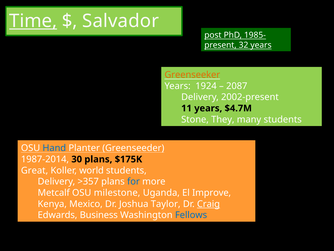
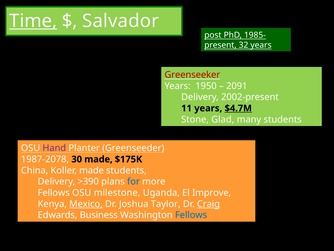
Greenseeker colour: orange -> red (192, 75)
1924: 1924 -> 1950 (206, 86)
2087: 2087 -> 2091 (237, 86)
$4.7M underline: none -> present (238, 108)
They: They -> Glad (223, 119)
Hand colour: blue -> purple (54, 148)
1987-2014: 1987-2014 -> 1987-2078 (45, 159)
30 plans: plans -> made (98, 159)
Great: Great -> China (35, 170)
Koller world: world -> made (92, 170)
>357: >357 -> >390 (88, 181)
Metcalf: Metcalf -> Fellows (54, 192)
Mexico underline: none -> present (86, 204)
